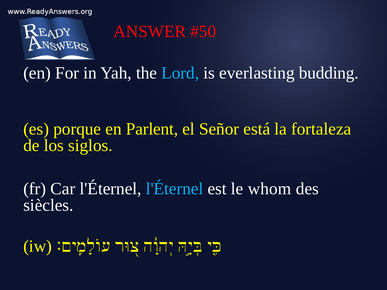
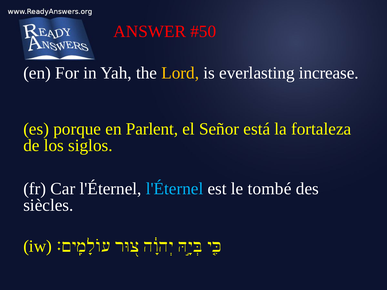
Lord colour: light blue -> yellow (180, 73)
budding: budding -> increase (329, 73)
whom: whom -> tombé (270, 189)
